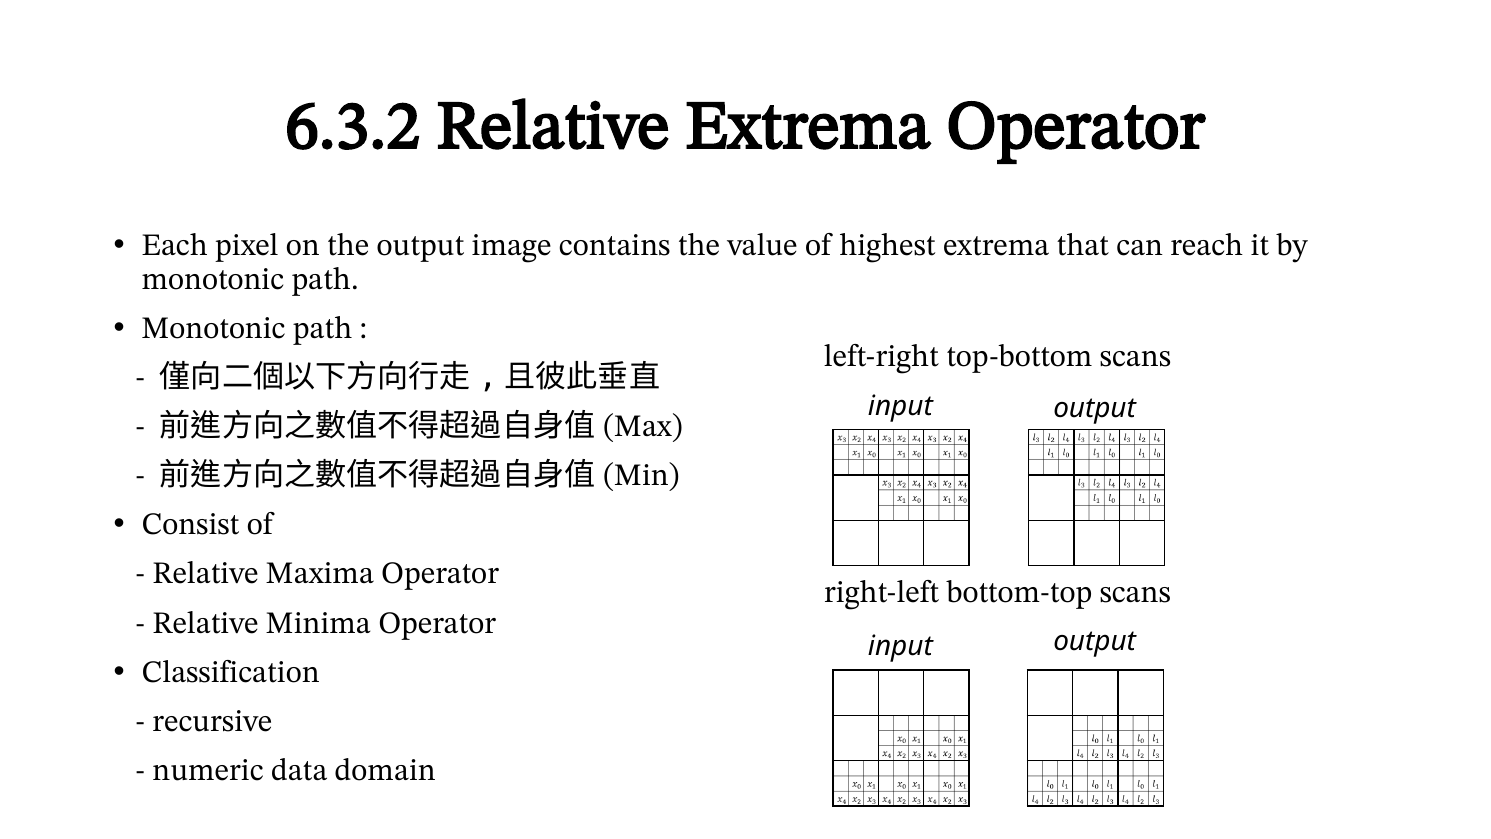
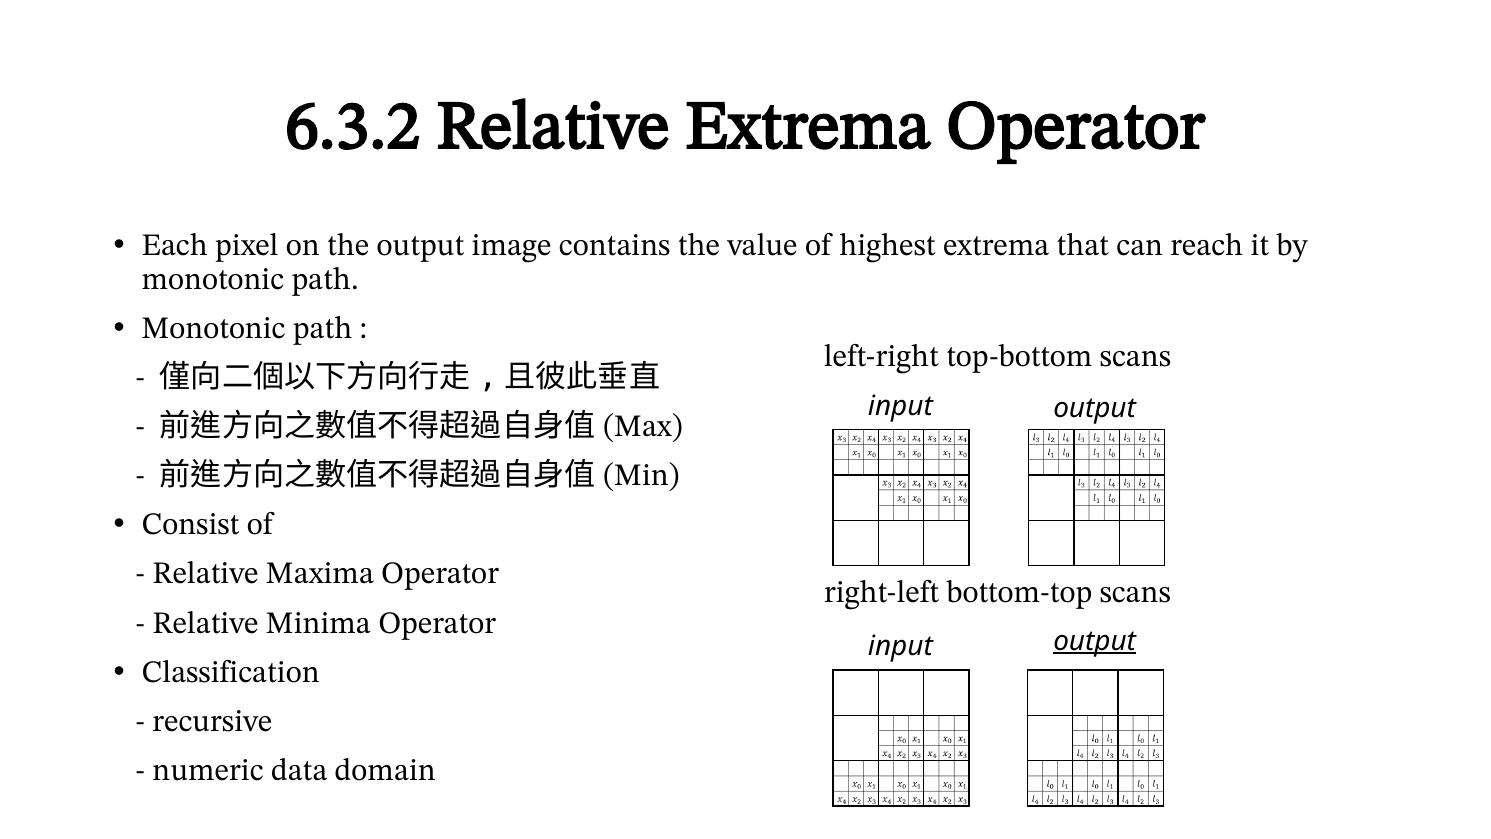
output underline: none -> present (1095, 641)
